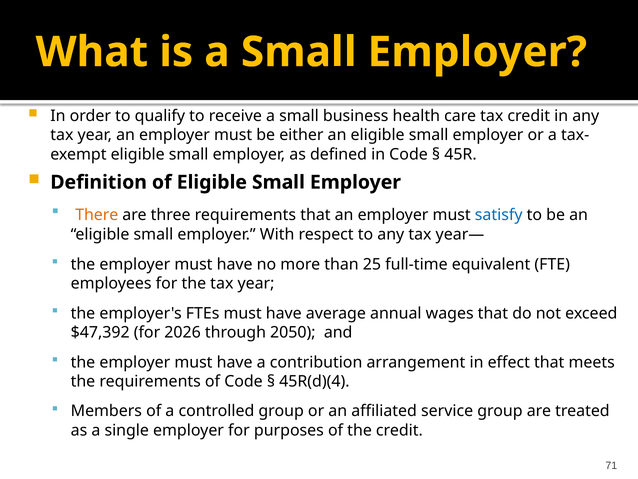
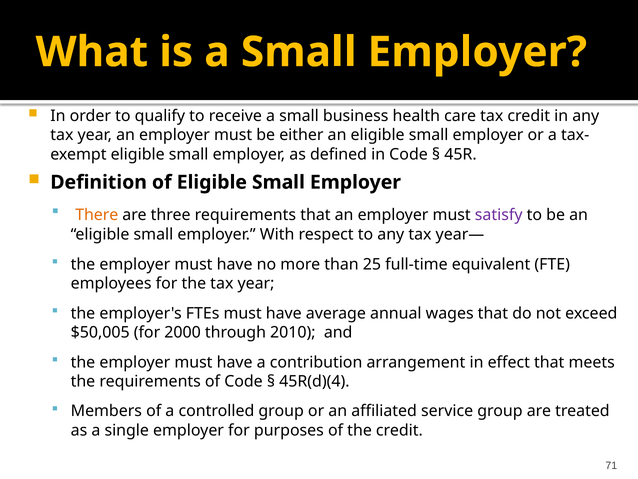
satisfy colour: blue -> purple (499, 215)
$47,392: $47,392 -> $50,005 (100, 332)
2026: 2026 -> 2000 (183, 332)
2050: 2050 -> 2010 (293, 332)
